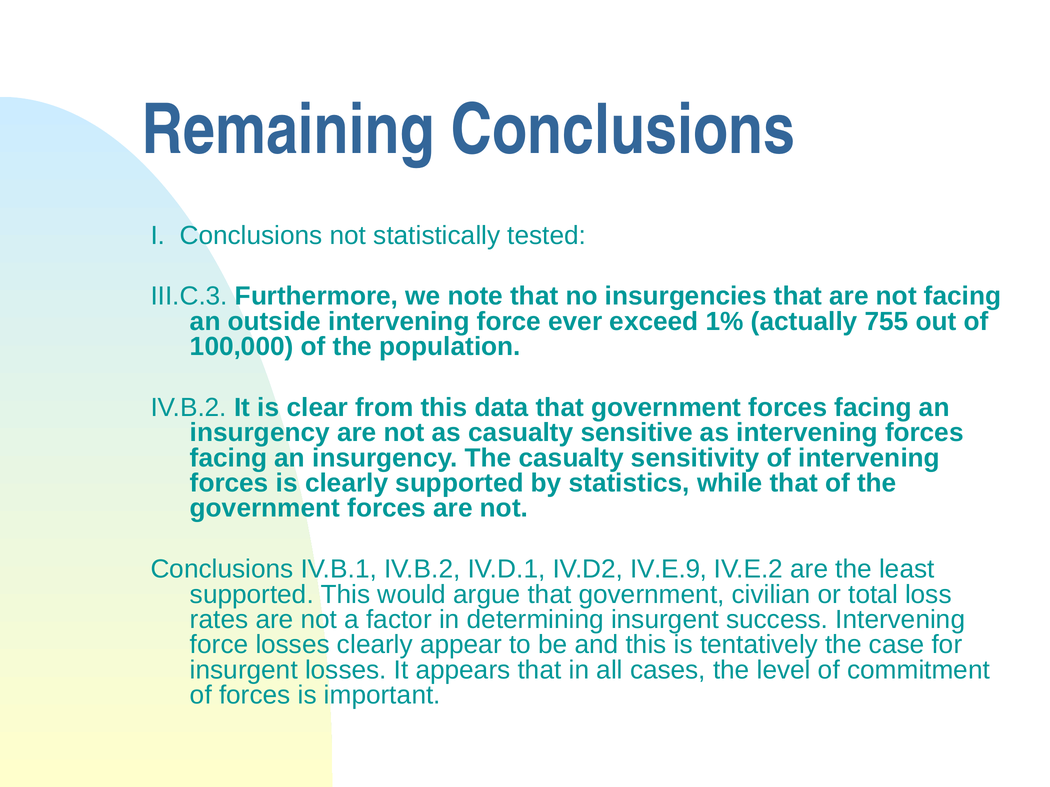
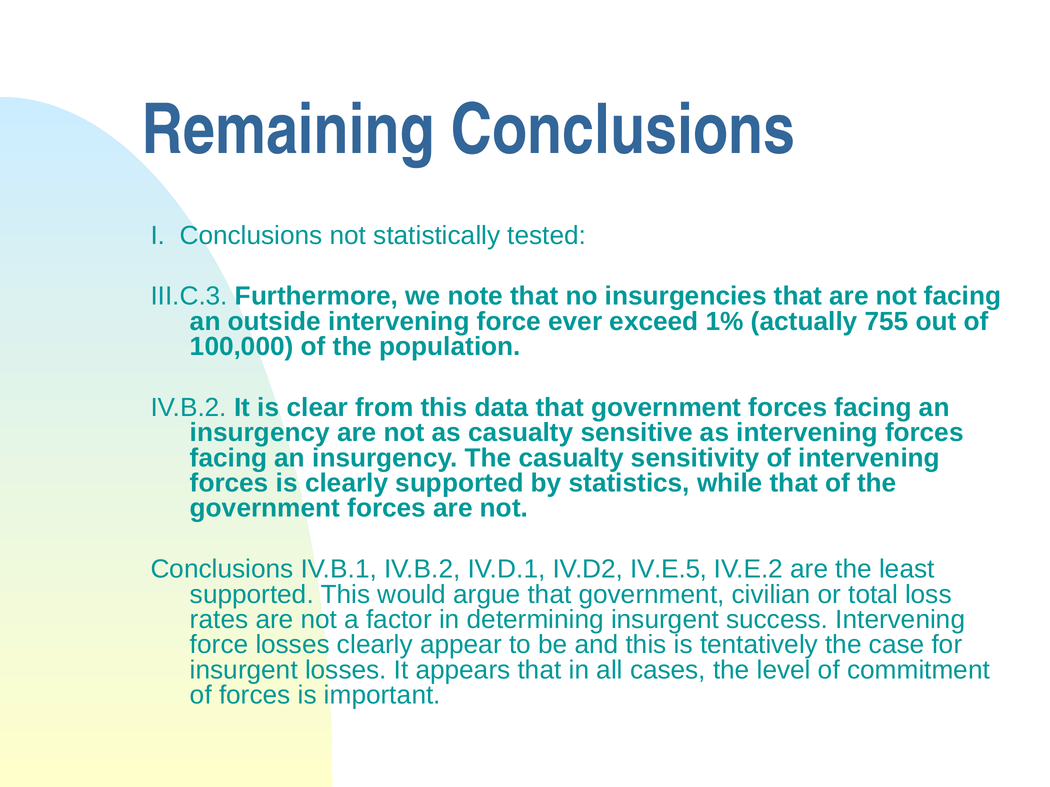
IV.E.9: IV.E.9 -> IV.E.5 (669, 570)
